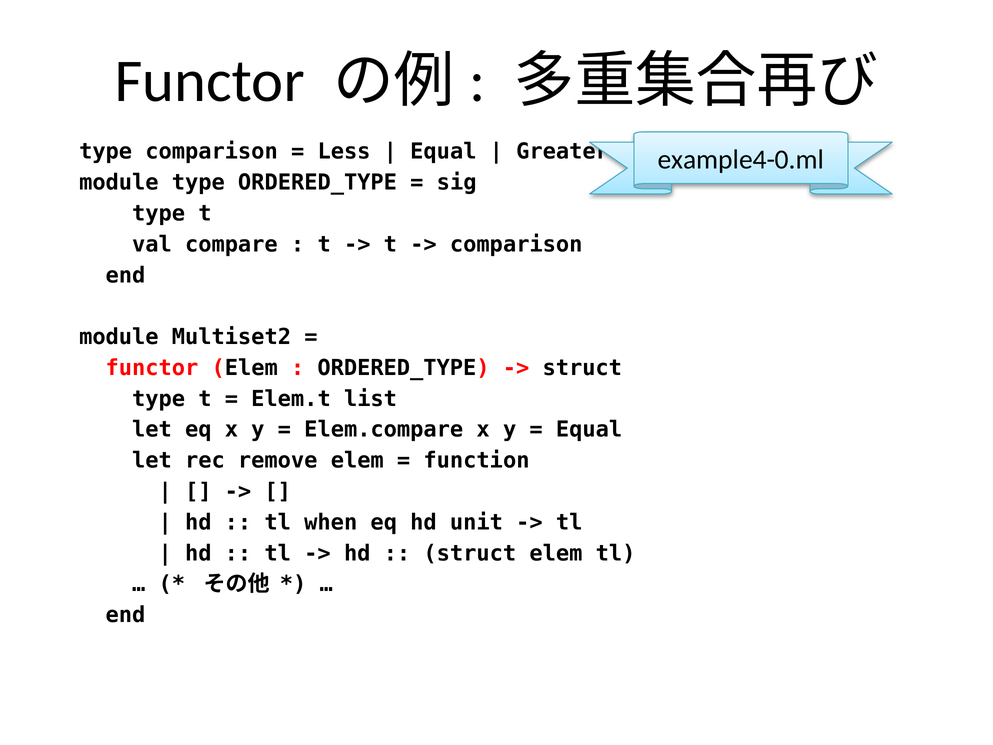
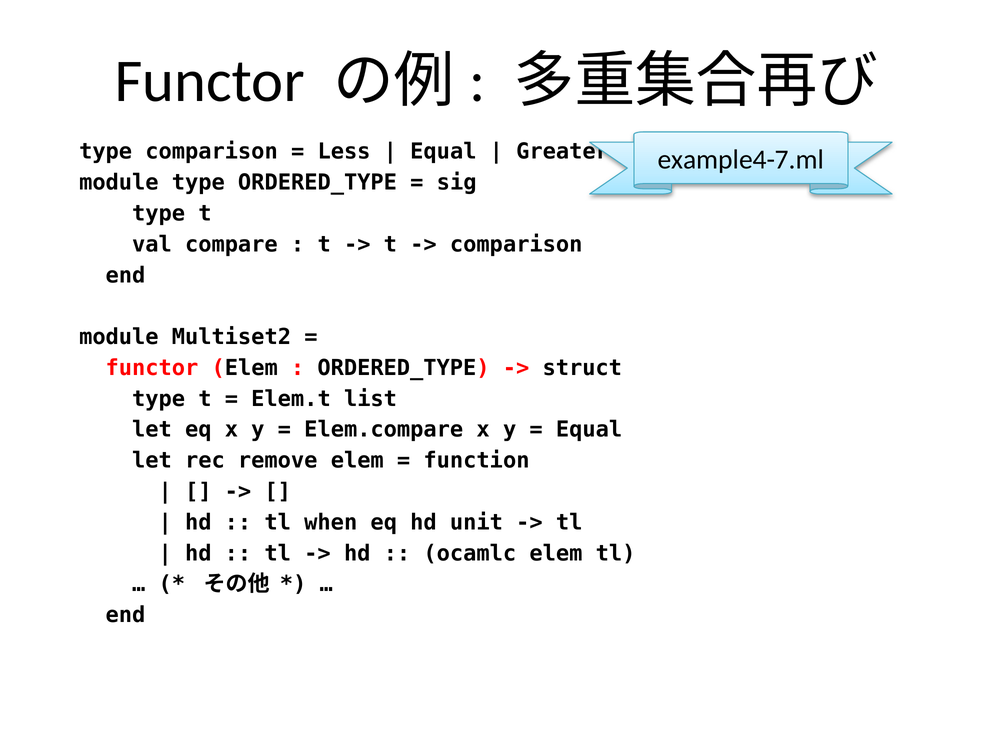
example4-0.ml: example4-0.ml -> example4-7.ml (741, 160)
struct: struct -> ocamlc (470, 553)
